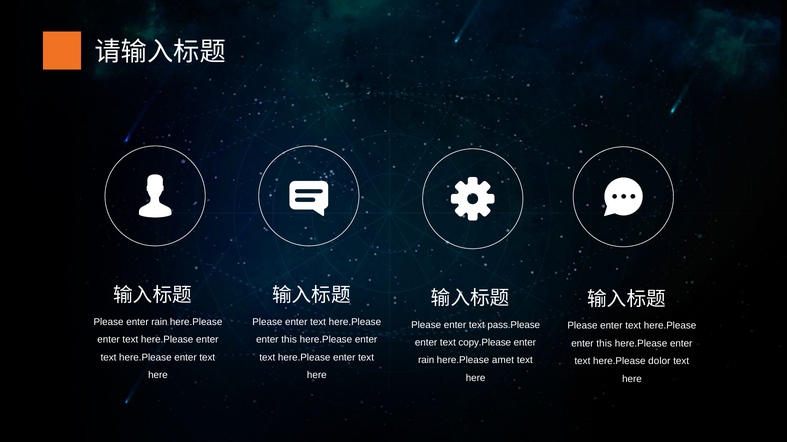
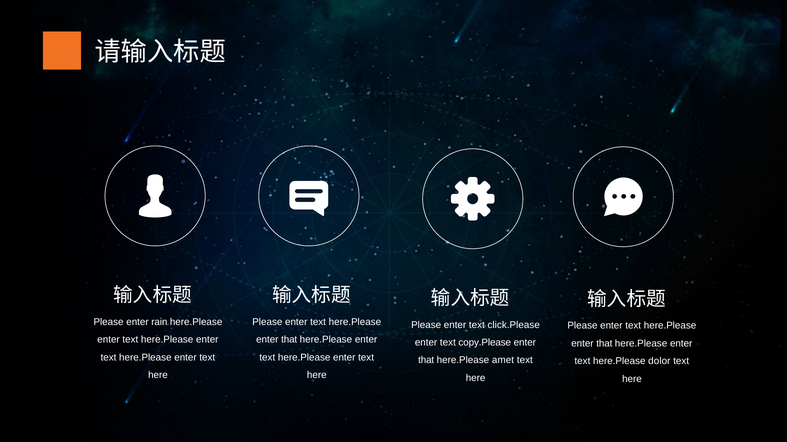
pass.Please: pass.Please -> click.Please (514, 325)
this: this -> that (289, 340)
this: this -> that (604, 344)
rain: rain -> that (426, 361)
